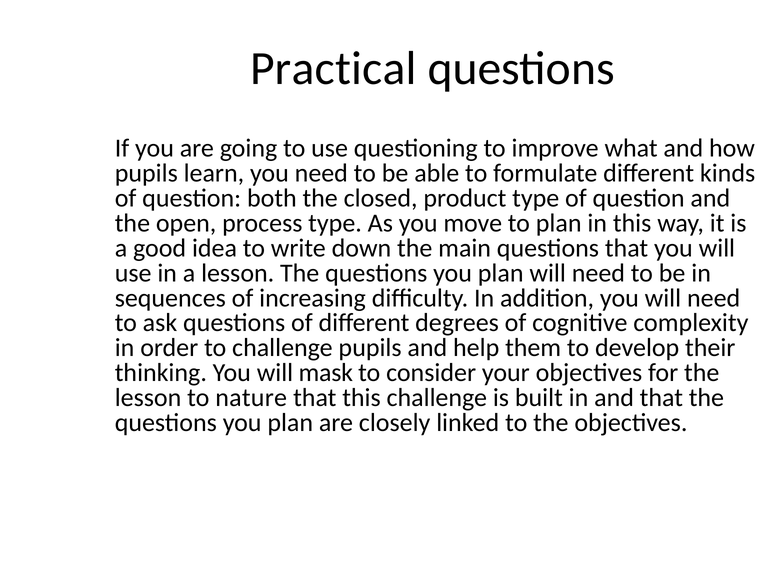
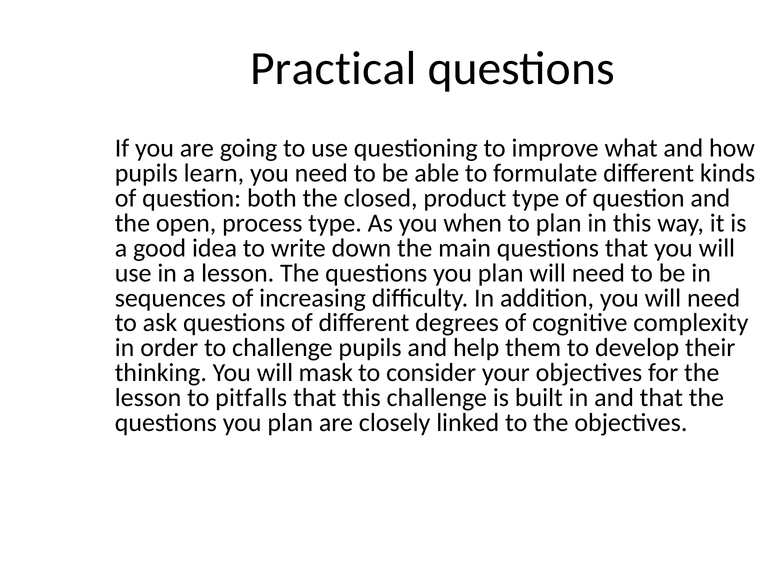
move: move -> when (473, 223)
nature: nature -> pitfalls (251, 398)
